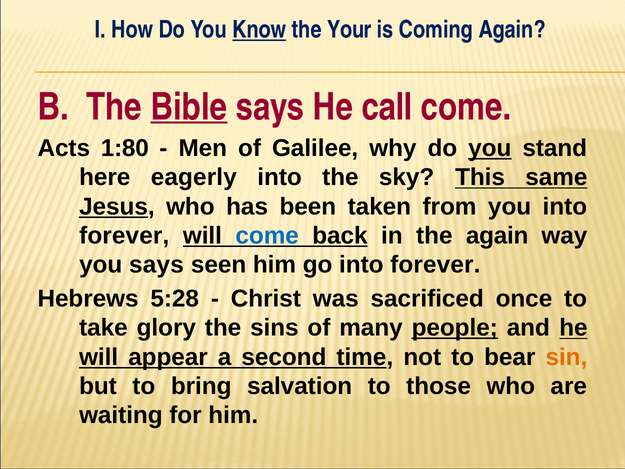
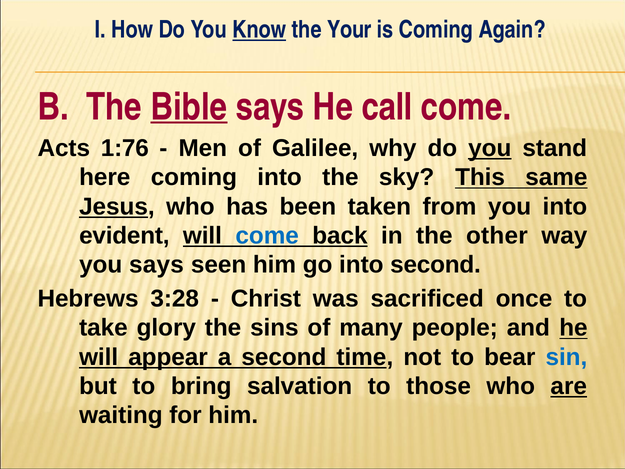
1:80: 1:80 -> 1:76 (125, 148)
here eagerly: eagerly -> coming (194, 177)
forever: forever -> evident (124, 236)
the again: again -> other (497, 236)
go into forever: forever -> second (436, 265)
5:28: 5:28 -> 3:28 (175, 299)
people underline: present -> none (455, 328)
sin colour: orange -> blue (566, 357)
are underline: none -> present (569, 386)
